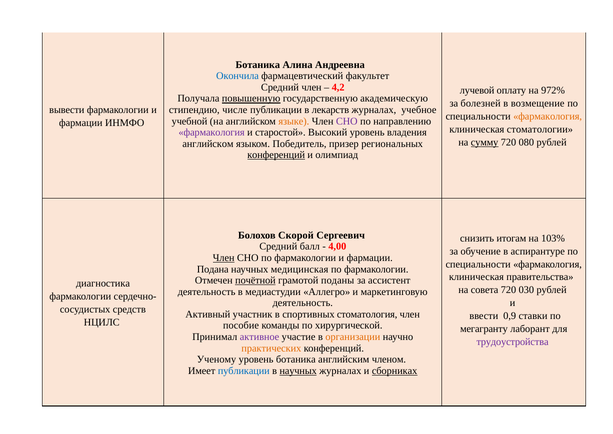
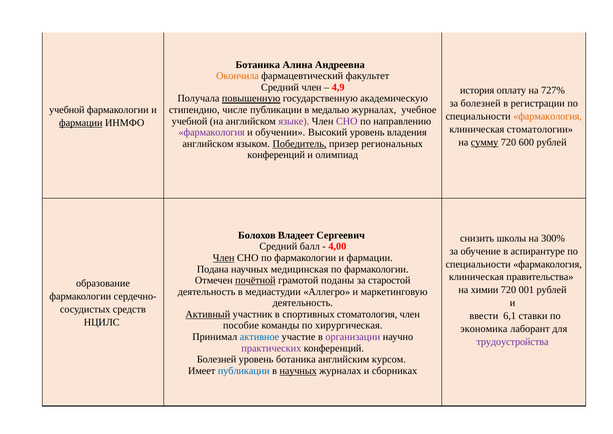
Окончила colour: blue -> orange (238, 76)
4,2: 4,2 -> 4,9 (338, 87)
лучевой: лучевой -> история (477, 90)
972%: 972% -> 727% (553, 90)
возмещение: возмещение -> регистрации (538, 103)
вывести: вывести -> учебной (67, 110)
лекарств: лекарств -> медалью (330, 110)
языке colour: orange -> purple (294, 121)
фармации underline: none -> present (81, 123)
старостой: старостой -> обучении (280, 132)
080: 080 -> 600 (526, 142)
Победитель underline: none -> present (300, 144)
конференций underline: present -> none (276, 155)
Скорой: Скорой -> Владеет (296, 235)
итогам: итогам -> школы (511, 238)
103%: 103% -> 300% (553, 238)
ассистент: ассистент -> старостой (389, 280)
диагностика: диагностика -> образование (103, 283)
совета: совета -> химии (485, 290)
030: 030 -> 001 (526, 290)
Активный underline: none -> present (208, 314)
0,9: 0,9 -> 6,1 (510, 316)
хирургической: хирургической -> хирургическая (349, 325)
мегагранту: мегагранту -> экономика (484, 329)
активное colour: purple -> blue (260, 336)
организации colour: orange -> purple (353, 336)
практических colour: orange -> purple (271, 348)
Ученому: Ученому -> Болезней (217, 359)
членом: членом -> курсом (389, 359)
сборниках underline: present -> none (395, 370)
